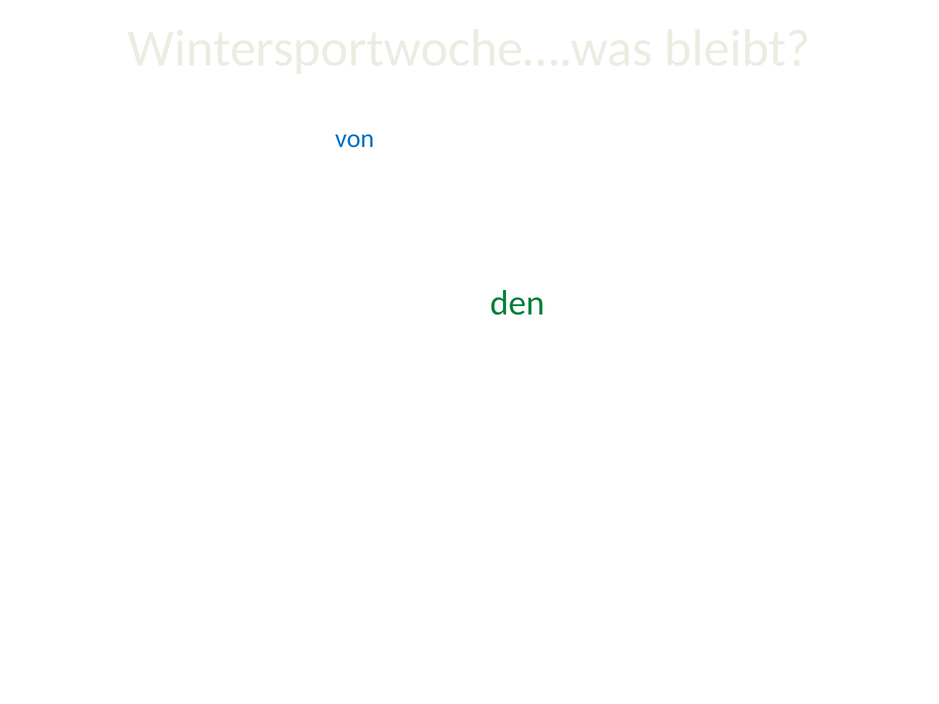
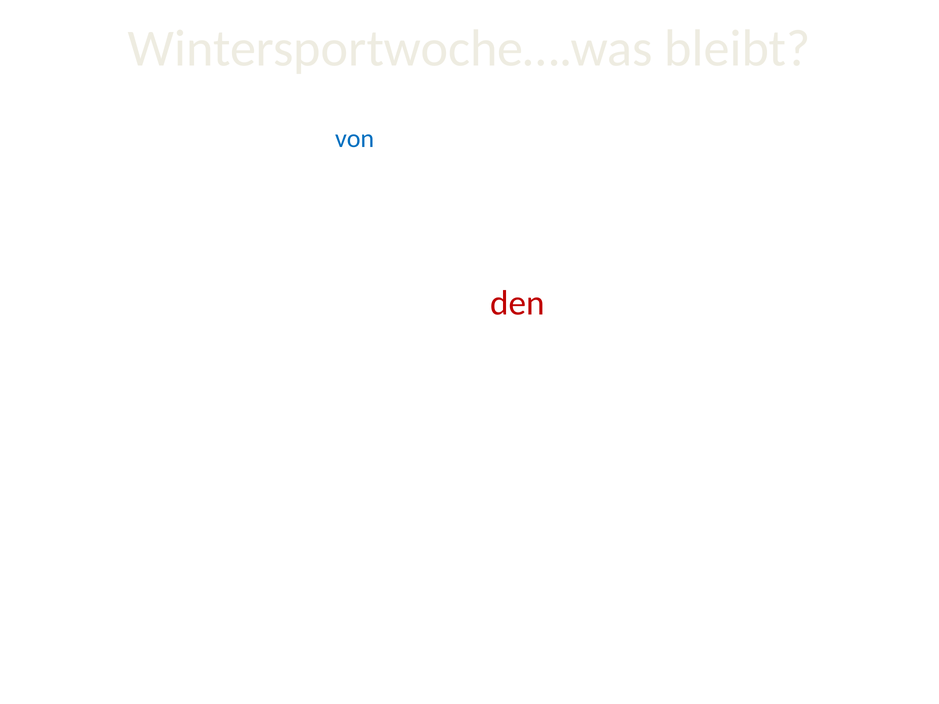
den colour: green -> red (518, 303)
